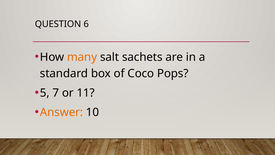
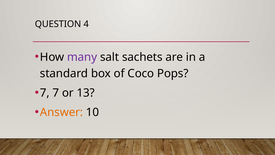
6: 6 -> 4 (86, 24)
many colour: orange -> purple (82, 57)
5: 5 -> 7 (45, 93)
11: 11 -> 13 (86, 93)
